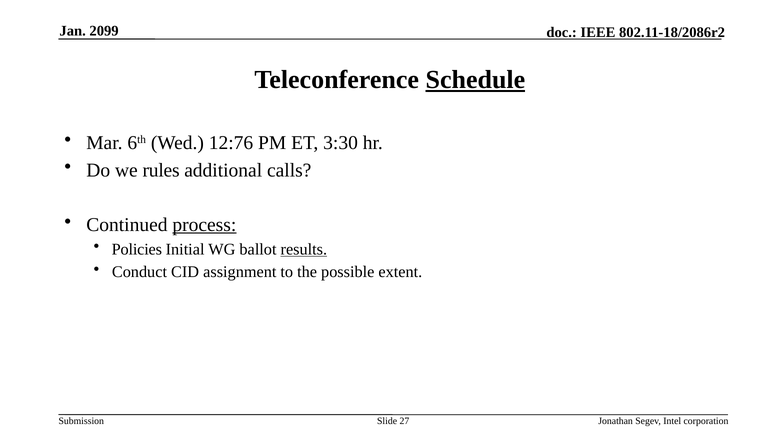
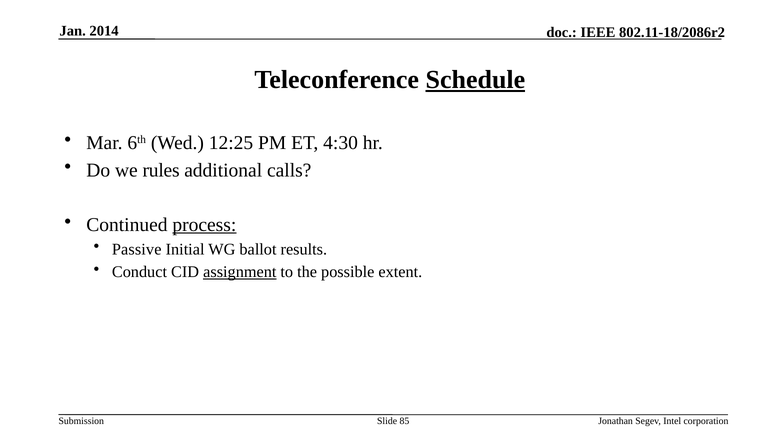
2099: 2099 -> 2014 (104, 31)
12:76: 12:76 -> 12:25 (231, 143)
3:30: 3:30 -> 4:30 (341, 143)
Policies: Policies -> Passive (137, 249)
results underline: present -> none (304, 249)
assignment underline: none -> present (240, 272)
27: 27 -> 85 (404, 421)
